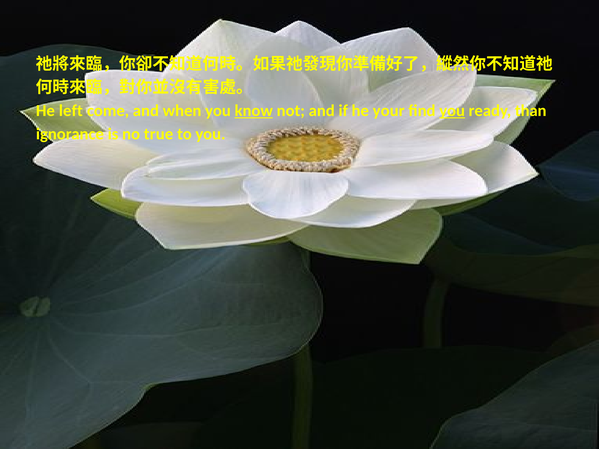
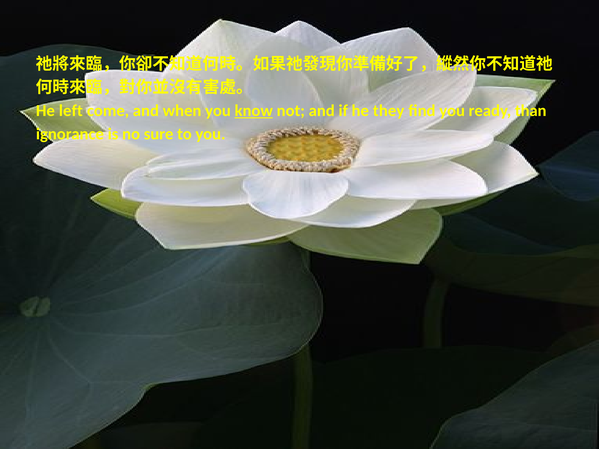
your: your -> they (389, 111)
you underline: present -> none (452, 111)
true: true -> sure (159, 134)
